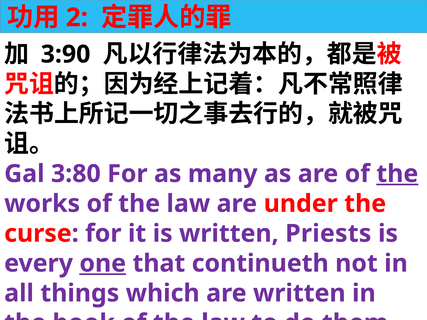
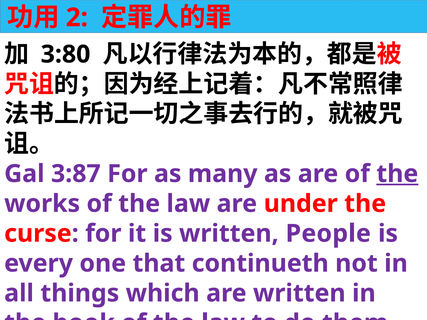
3:90: 3:90 -> 3:80 (66, 54)
3:80: 3:80 -> 3:87 (76, 174)
Priests: Priests -> People (328, 234)
one underline: present -> none (103, 264)
